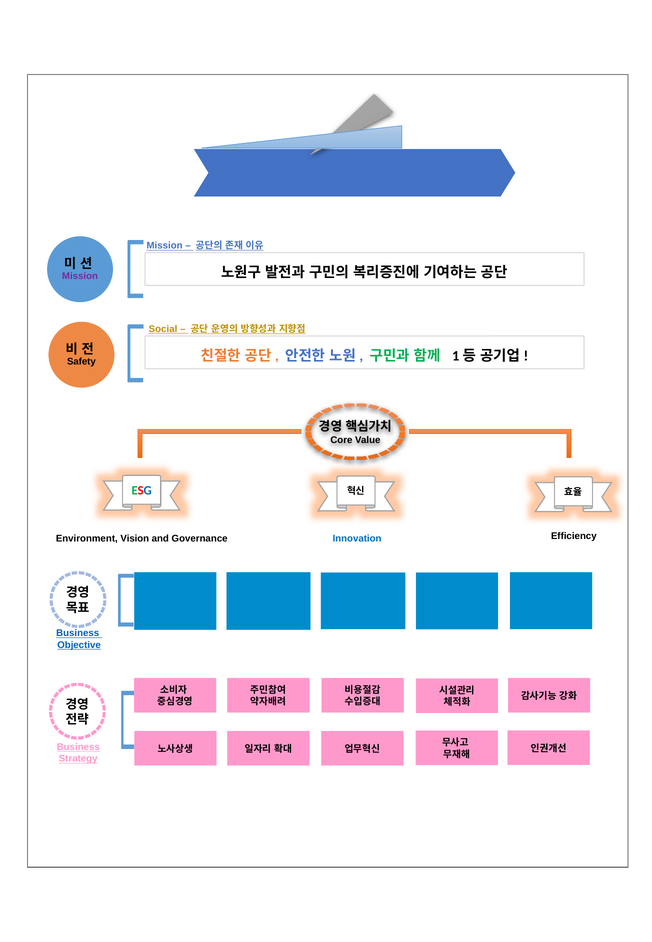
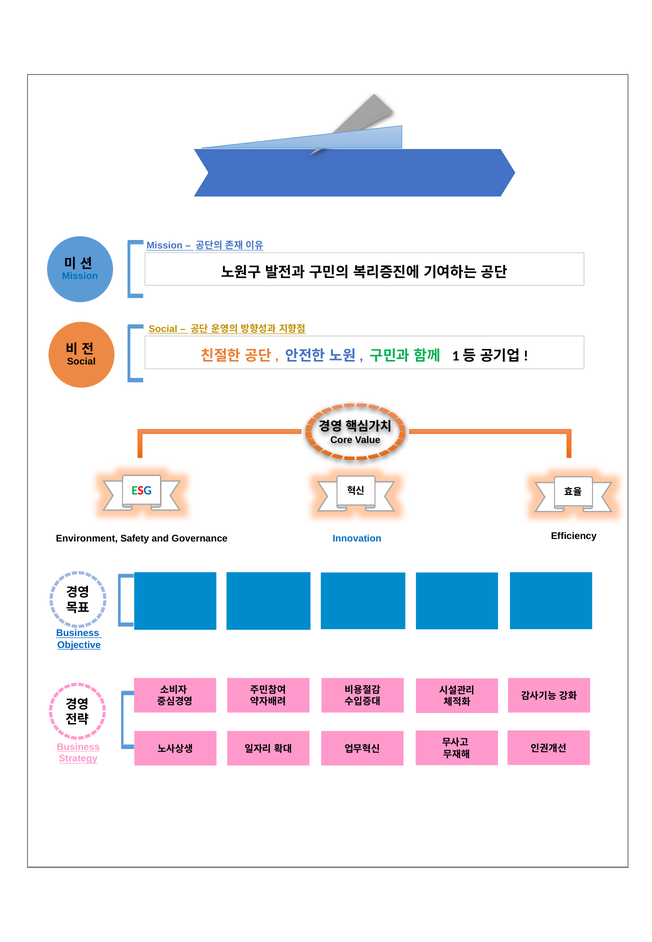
Mission colour: purple -> blue (80, 276)
Safety: Safety -> Social (81, 362)
Vision: Vision -> Safety (135, 538)
